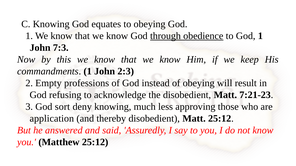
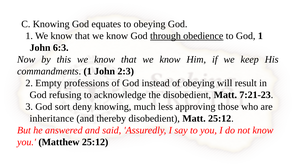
7:3: 7:3 -> 6:3 (61, 48)
application: application -> inheritance (52, 119)
